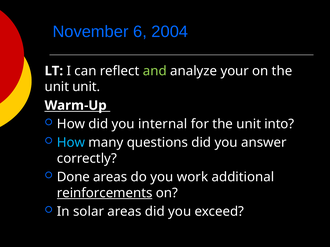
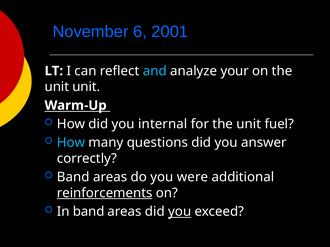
2004: 2004 -> 2001 (170, 32)
and colour: light green -> light blue (155, 71)
into: into -> fuel (279, 124)
Done: Done -> Band (73, 177)
work: work -> were (192, 177)
In solar: solar -> band (89, 212)
you underline: none -> present (180, 212)
